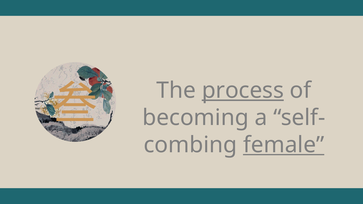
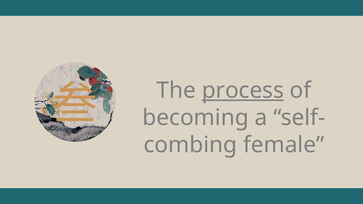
female underline: present -> none (284, 145)
